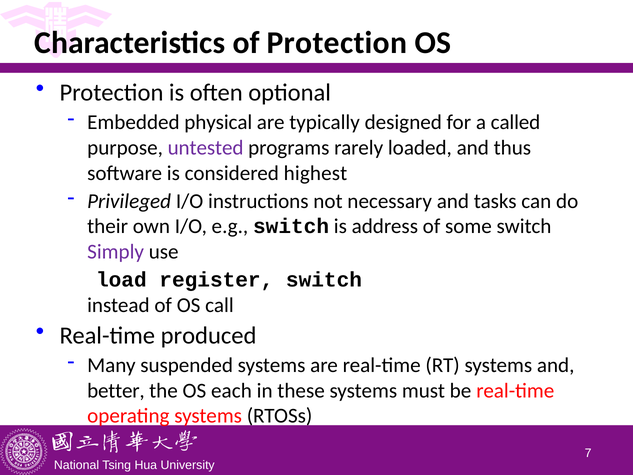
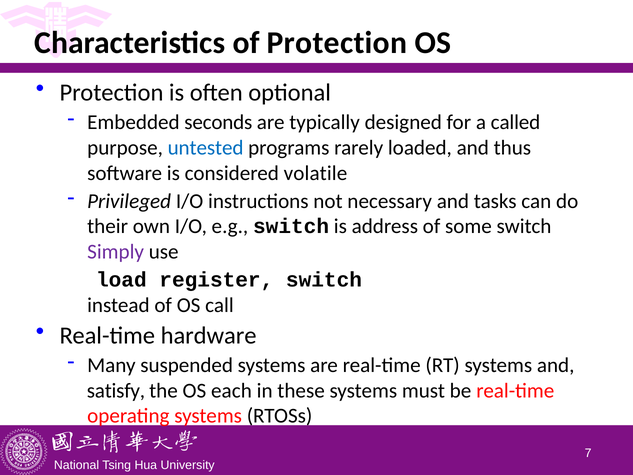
physical: physical -> seconds (218, 122)
untested colour: purple -> blue (206, 148)
highest: highest -> volatile (316, 173)
produced: produced -> hardware (209, 335)
better: better -> satisfy (116, 390)
